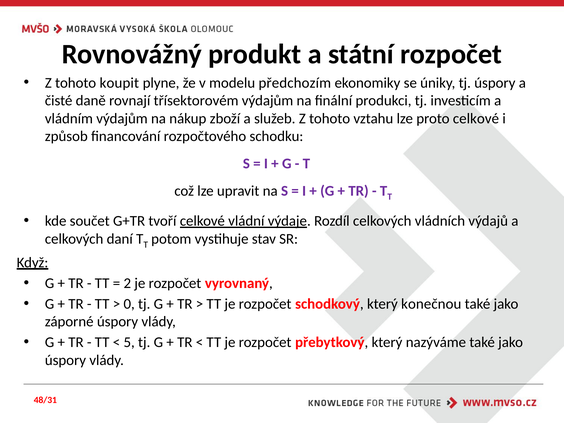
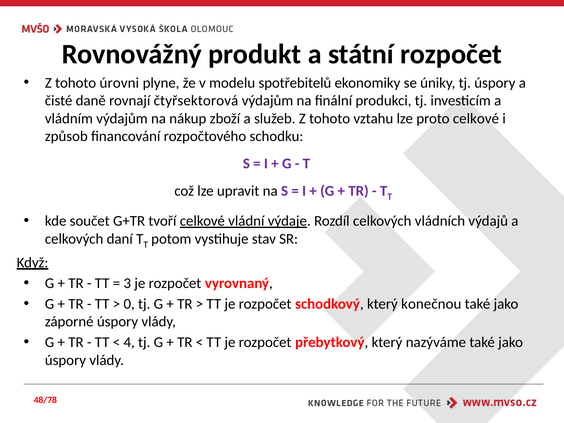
koupit: koupit -> úrovni (119, 83)
předchozím: předchozím -> spotřebitelů (295, 83)
třísektorovém: třísektorovém -> čtyřsektorová (196, 101)
2: 2 -> 3 (127, 283)
5: 5 -> 4 (129, 342)
48/31: 48/31 -> 48/78 (45, 400)
